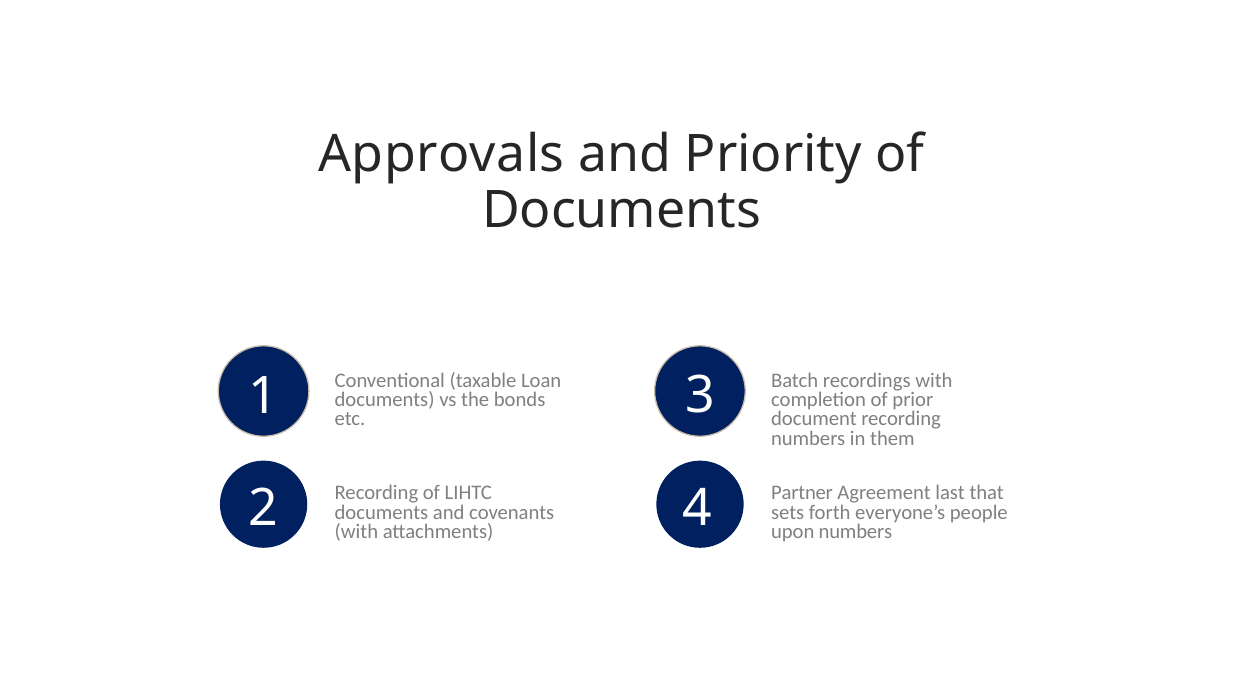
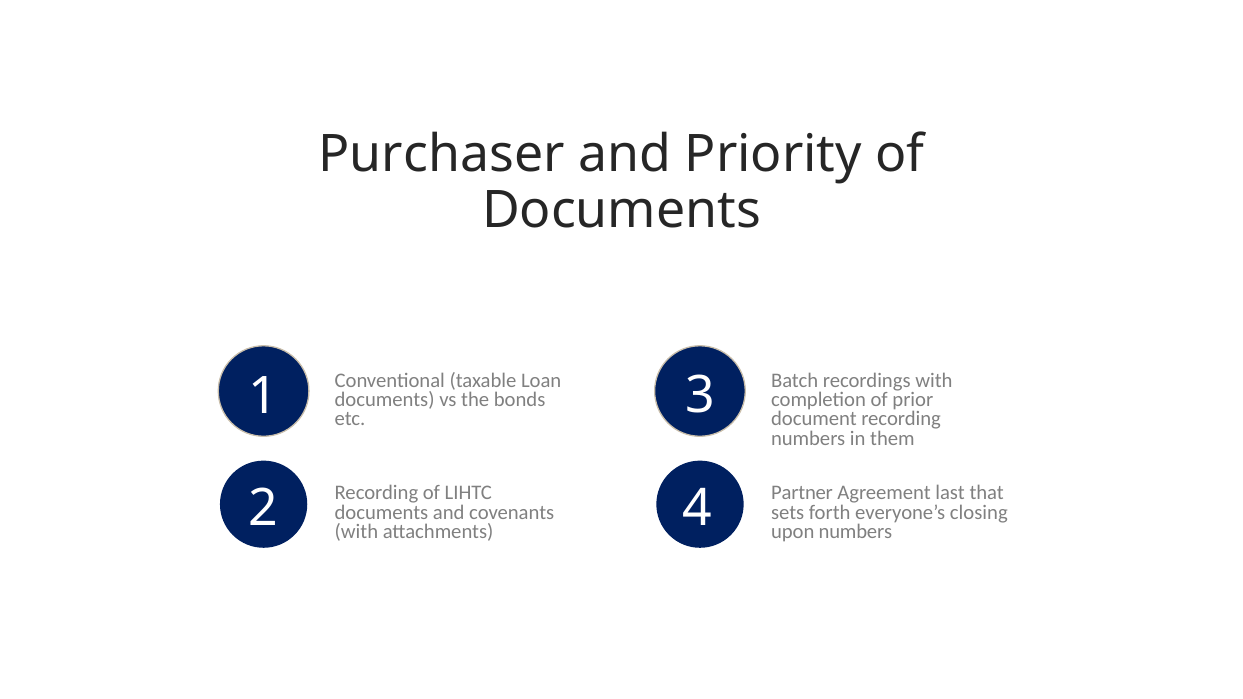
Approvals: Approvals -> Purchaser (442, 154)
people: people -> closing (979, 513)
